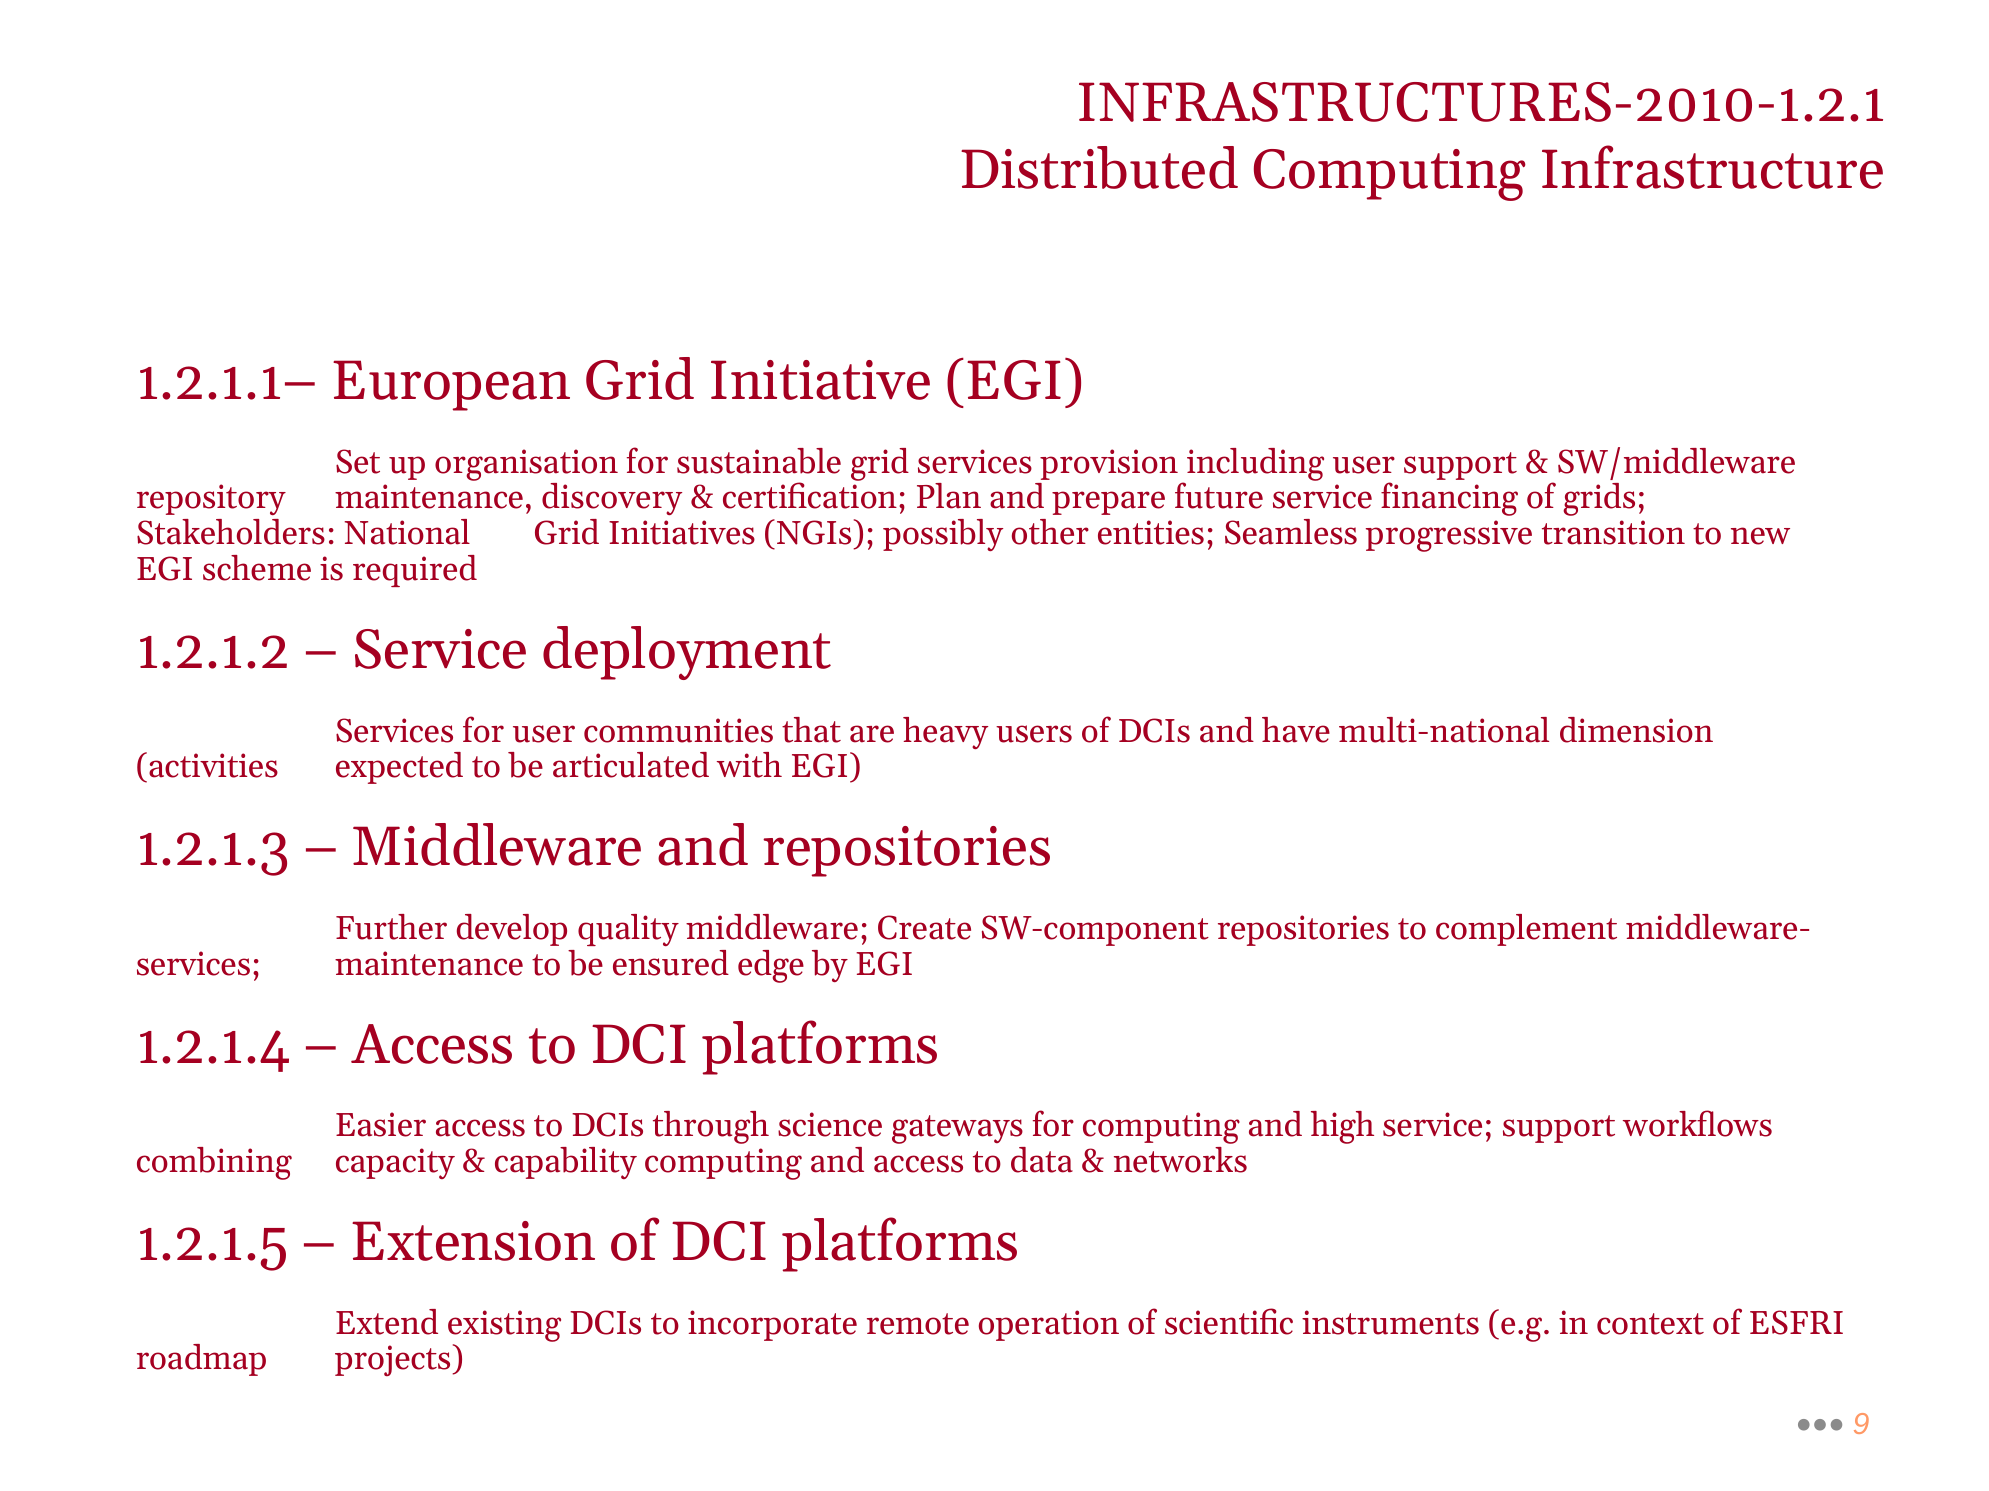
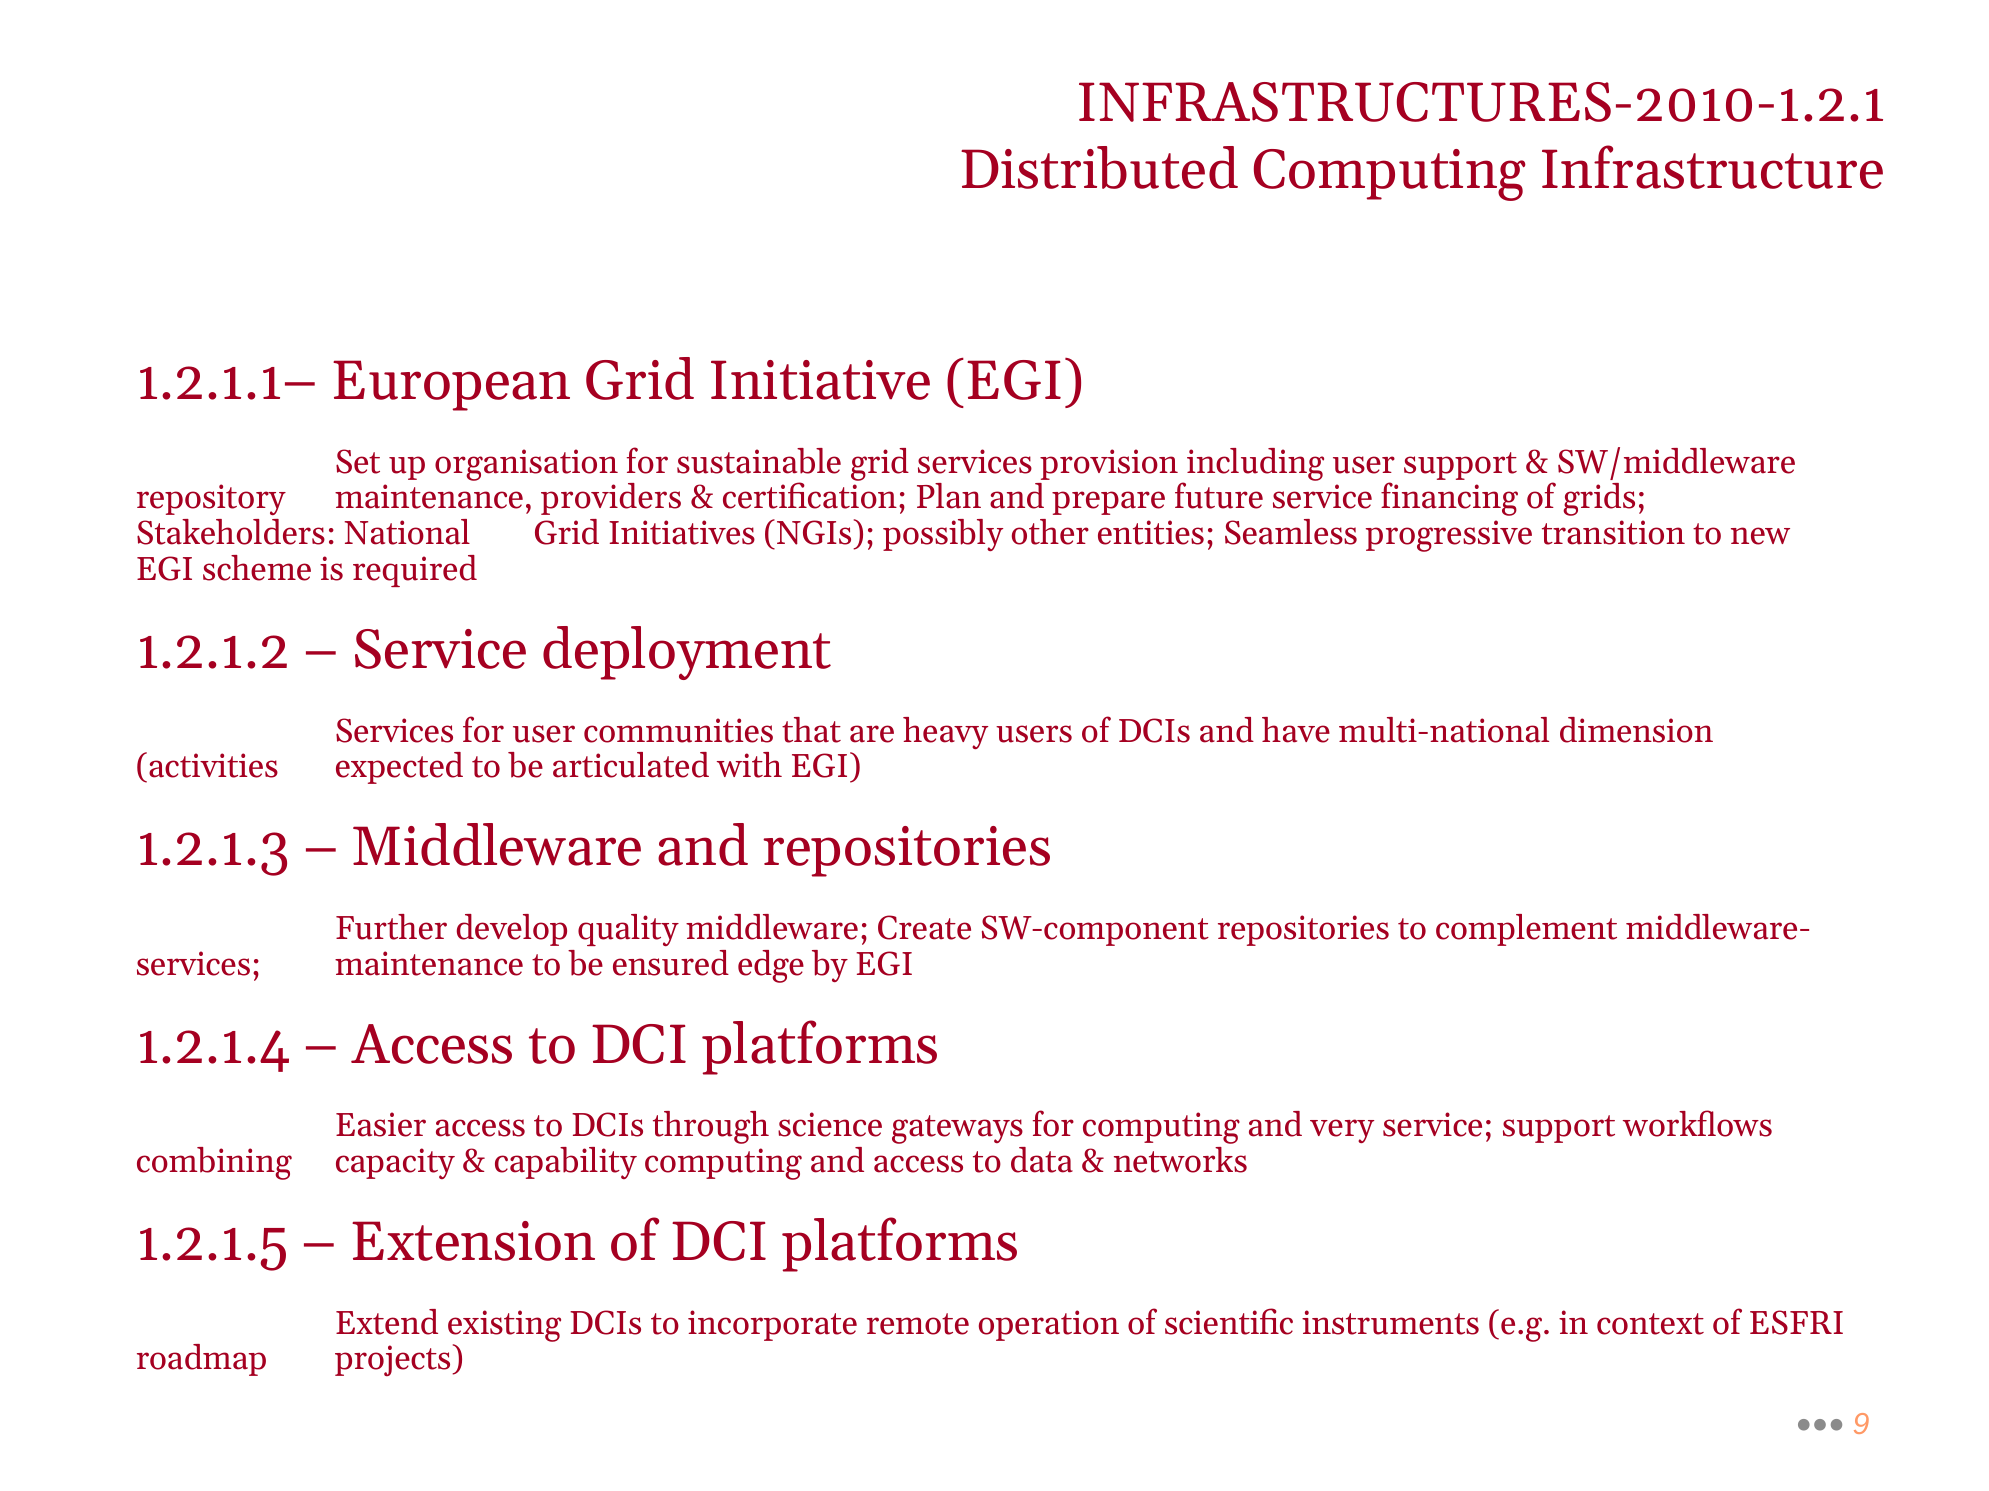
discovery: discovery -> providers (611, 498)
high: high -> very (1342, 1126)
